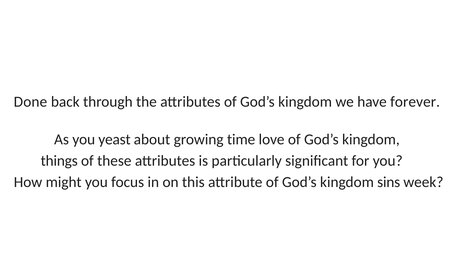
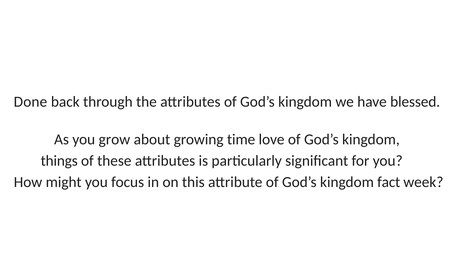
forever: forever -> blessed (415, 102)
yeast: yeast -> grow (114, 139)
sins: sins -> fact (389, 182)
